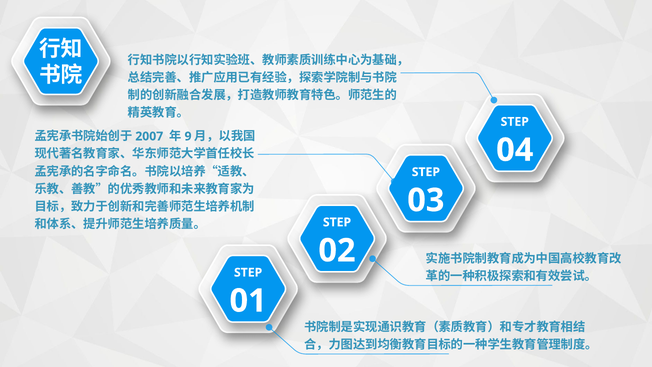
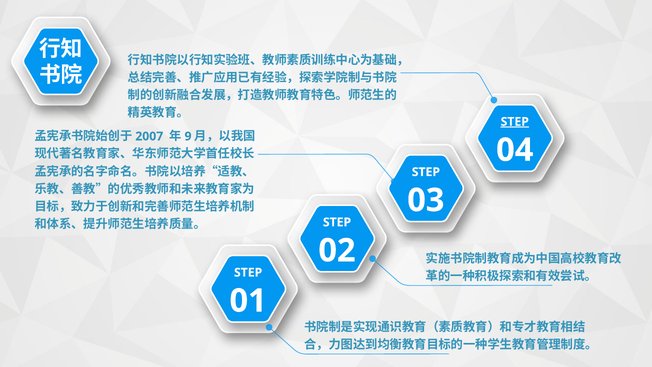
STEP underline: none -> present (515, 122)
